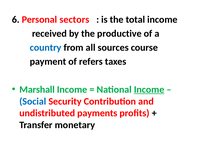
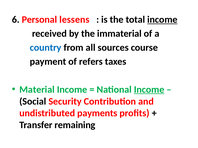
sectors: sectors -> lessens (74, 20)
income underline: none -> present (162, 20)
productive: productive -> immaterial (119, 34)
Marshall: Marshall -> Material (37, 90)
Social colour: blue -> black (33, 102)
monetary: monetary -> remaining (75, 125)
